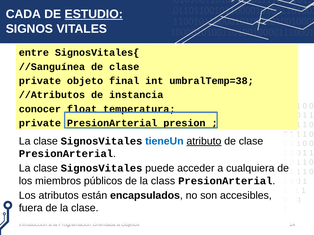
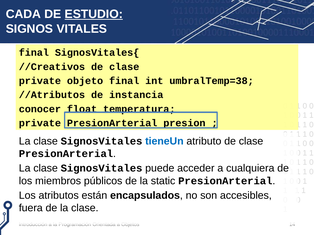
entre: entre -> final (34, 53)
//Sanguínea: //Sanguínea -> //Creativos (52, 67)
atributo underline: present -> none (204, 141)
class: class -> static (163, 181)
